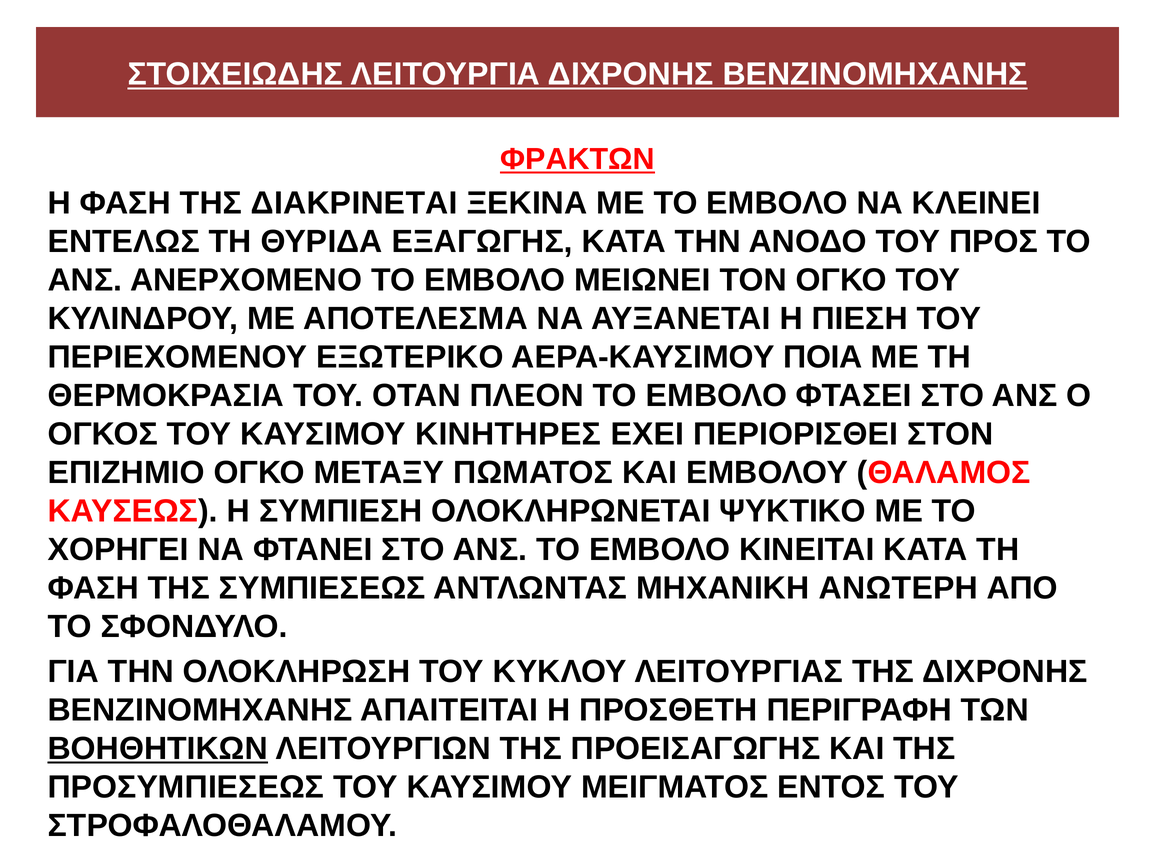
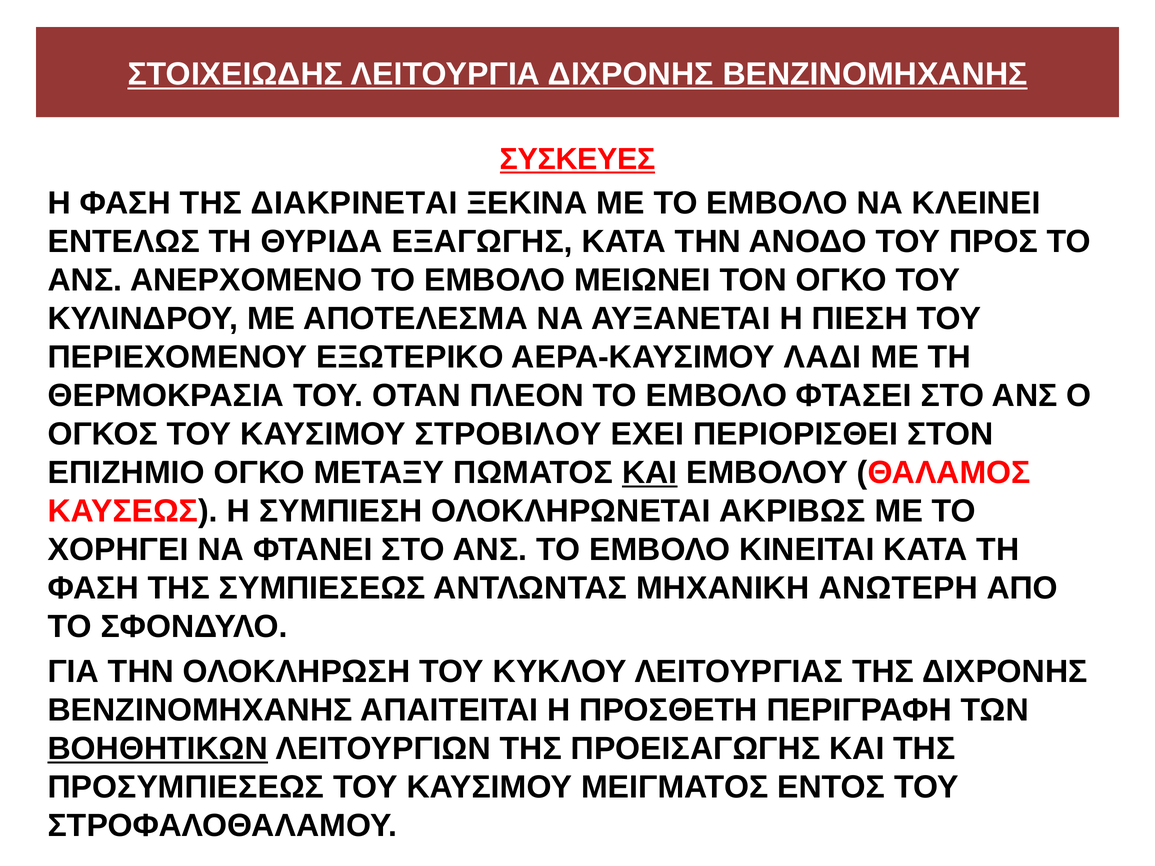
ΦΡΑΚΤΩΝ: ΦΡΑΚΤΩΝ -> ΣΥΣΚΕΥΕΣ (578, 159)
ΠΟΙΑ: ΠΟΙΑ -> ΛΑΔΙ (823, 357)
ΚΙΝΗΤΗΡΕΣ: ΚΙΝΗΤΗΡΕΣ -> ΣΤΡΟΒΙΛΟΥ (508, 434)
ΚΑΙ underline: none -> present (650, 473)
ΨΥΚΤΙΚΟ: ΨΥΚΤΙΚΟ -> ΑΚΡΙΒΩΣ (792, 511)
